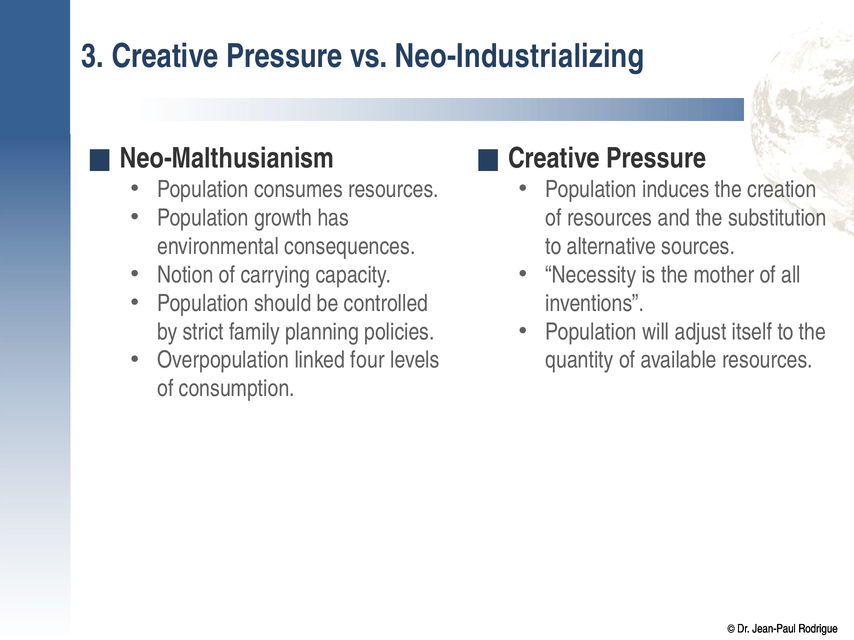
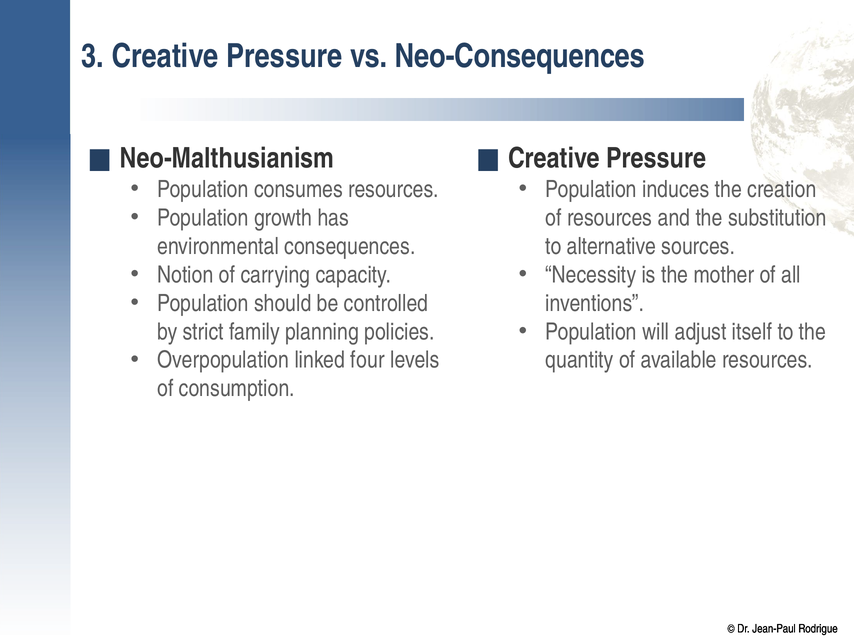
Neo-Industrializing: Neo-Industrializing -> Neo-Consequences (520, 56)
